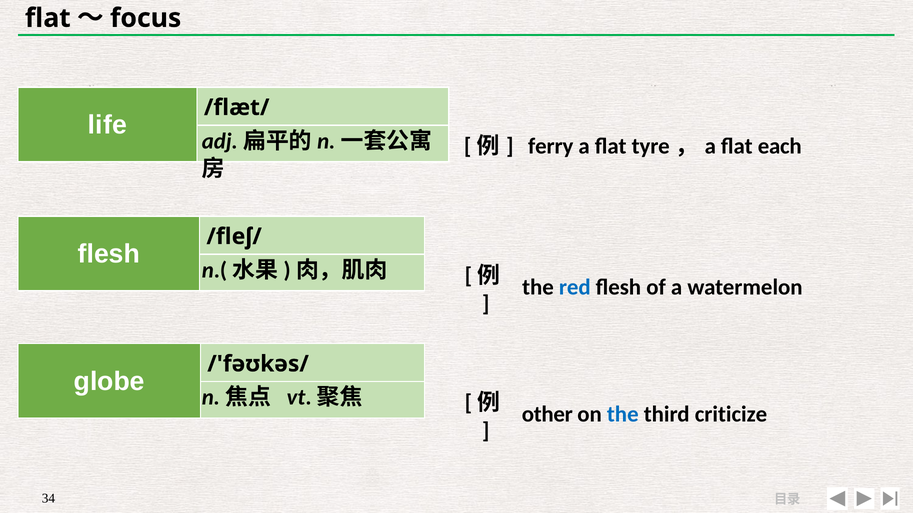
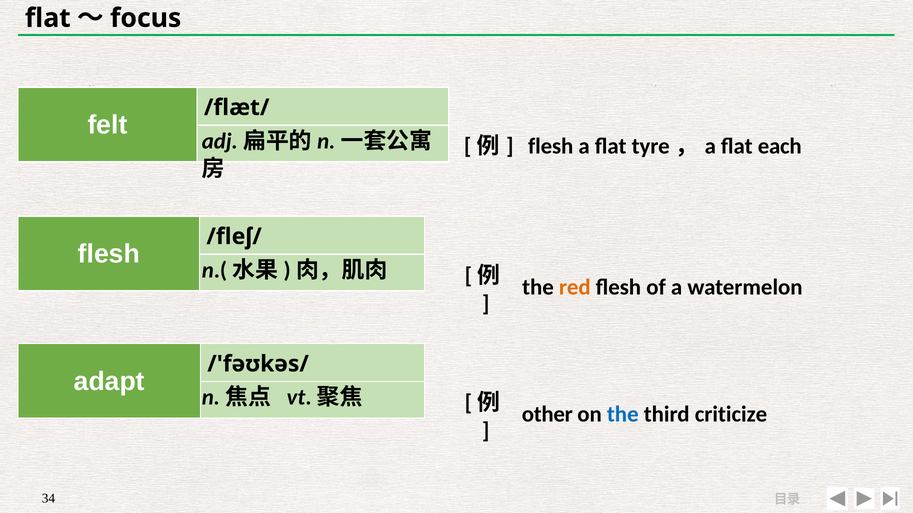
life: life -> felt (108, 125)
ferry: ferry -> flesh (551, 146)
red colour: blue -> orange (575, 288)
globe: globe -> adapt (109, 382)
